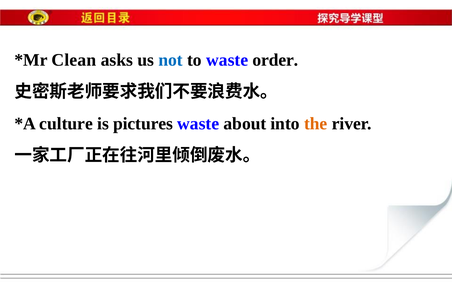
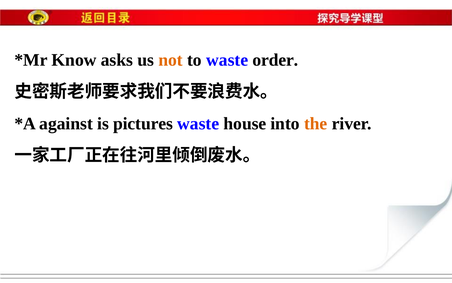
Clean: Clean -> Know (74, 60)
not colour: blue -> orange (171, 60)
culture: culture -> against (66, 123)
about: about -> house (245, 123)
